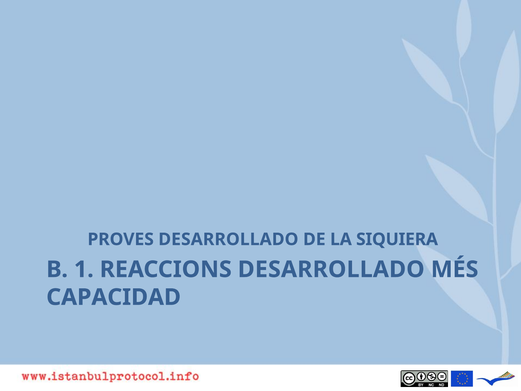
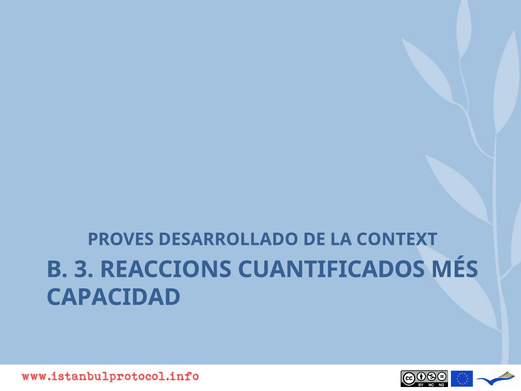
SIQUIERA: SIQUIERA -> CONTEXT (397, 239)
1: 1 -> 3 (84, 269)
REACCIONS DESARROLLADO: DESARROLLADO -> CUANTIFICADOS (331, 269)
